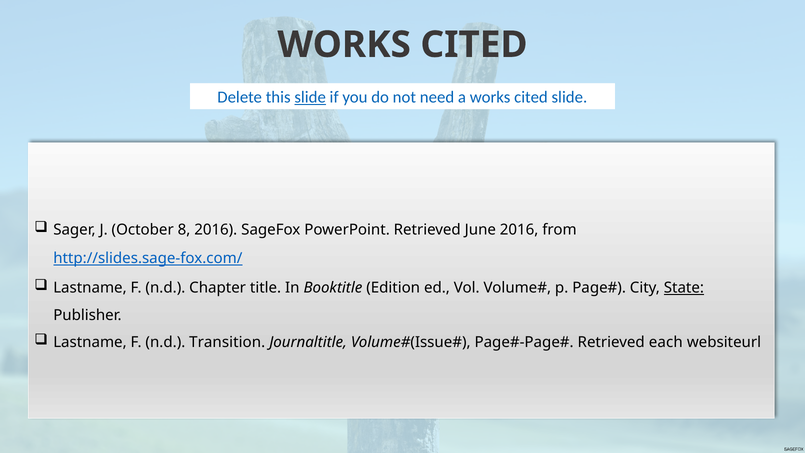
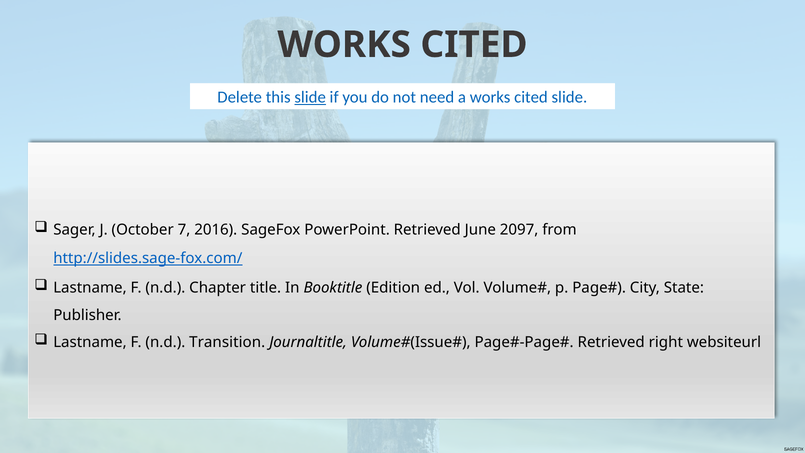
8: 8 -> 7 (184, 230)
June 2016: 2016 -> 2097 (519, 230)
State underline: present -> none (684, 288)
each: each -> right (666, 342)
